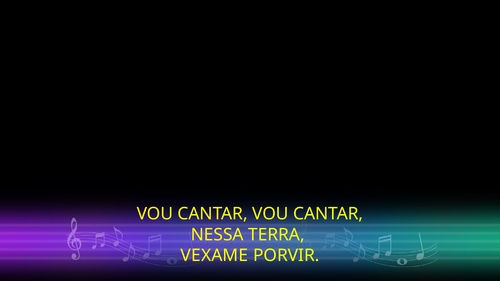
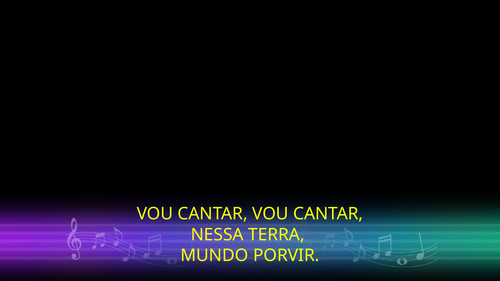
VEXAME: VEXAME -> MUNDO (214, 256)
